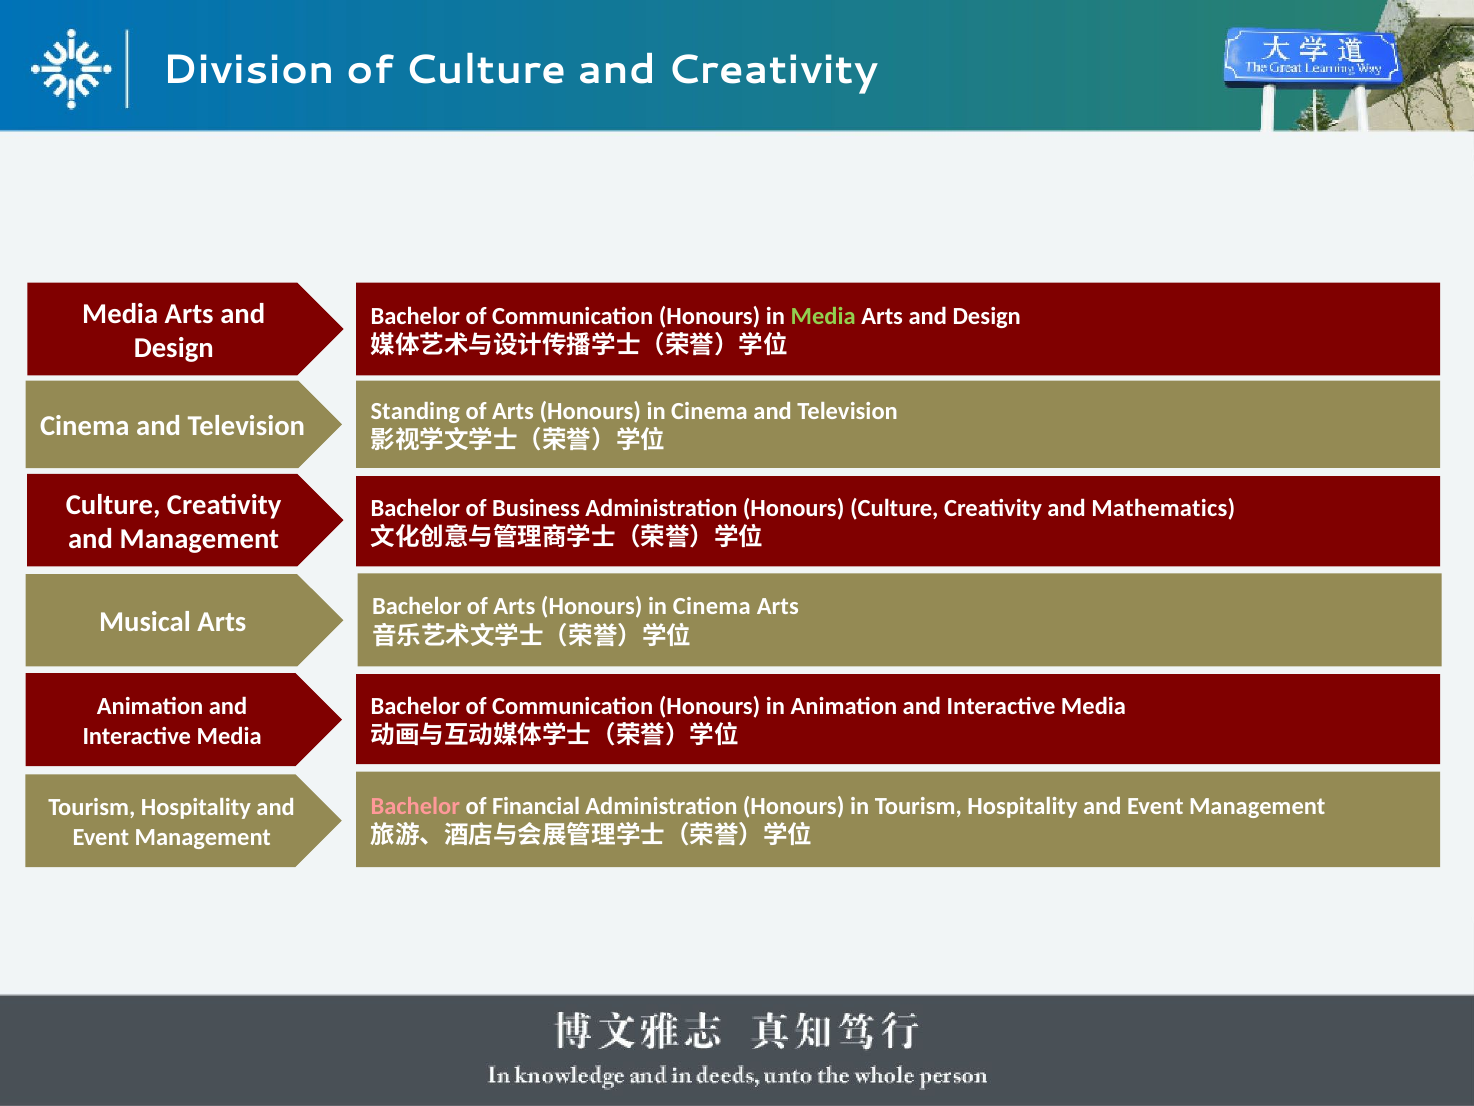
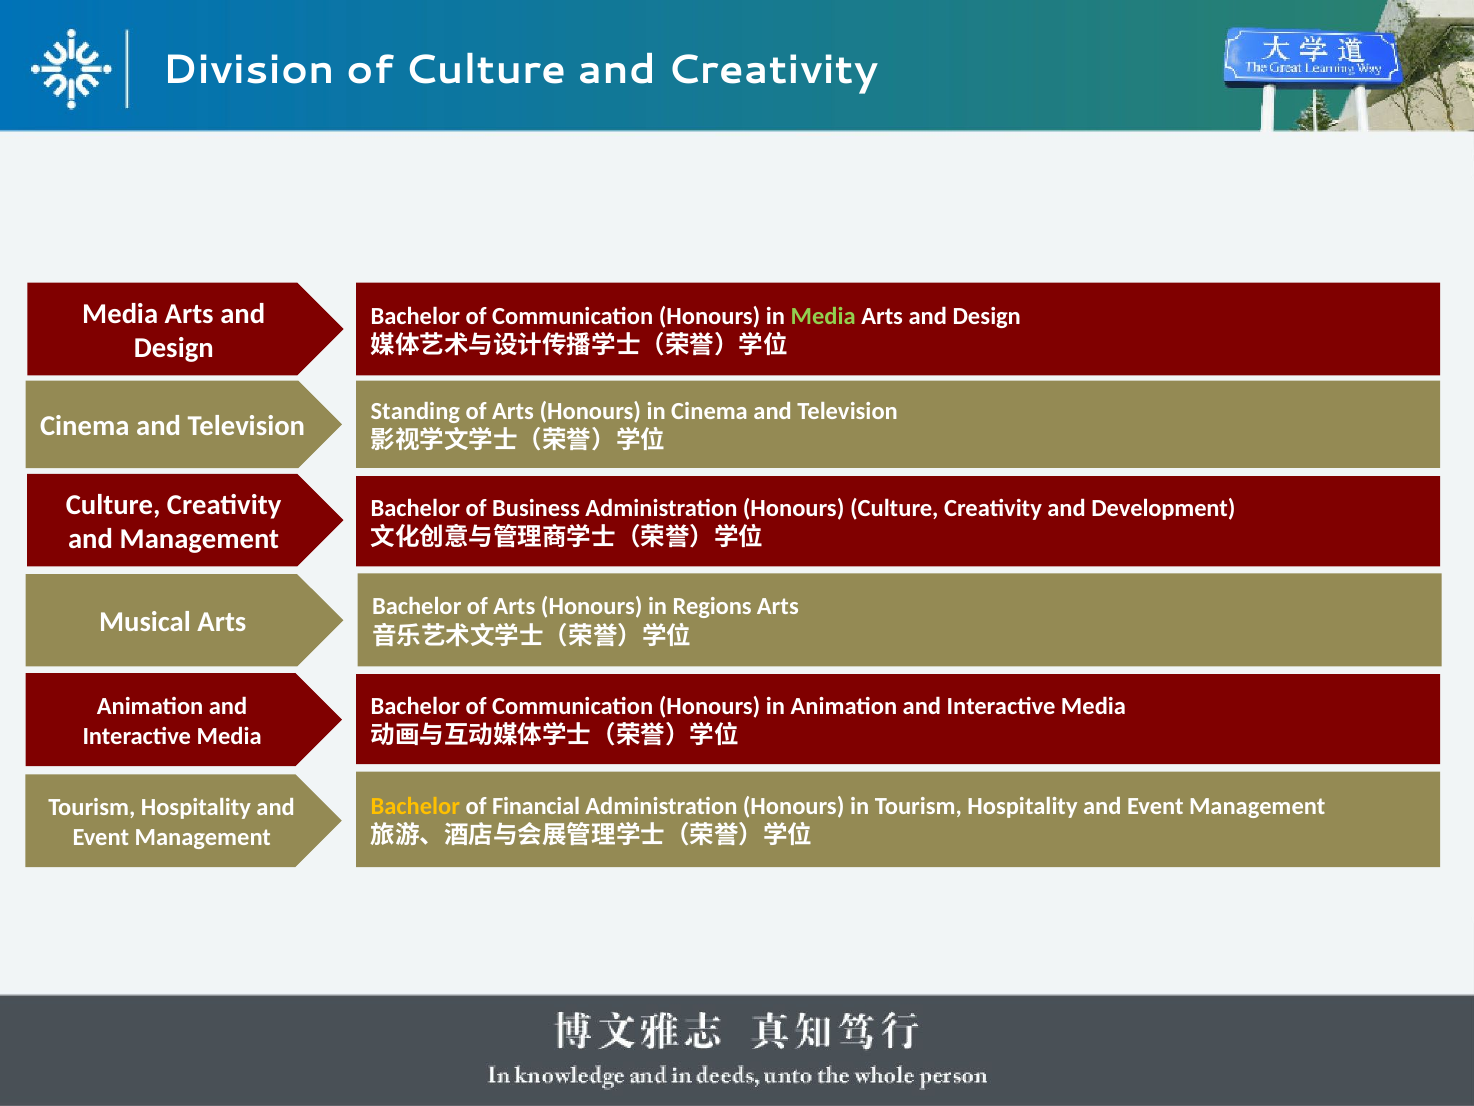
Mathematics: Mathematics -> Development (1163, 508)
Cinema: Cinema -> Regions (712, 607)
Bachelor colour: pink -> yellow (415, 806)
